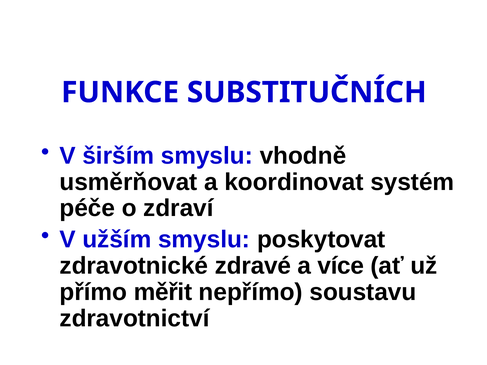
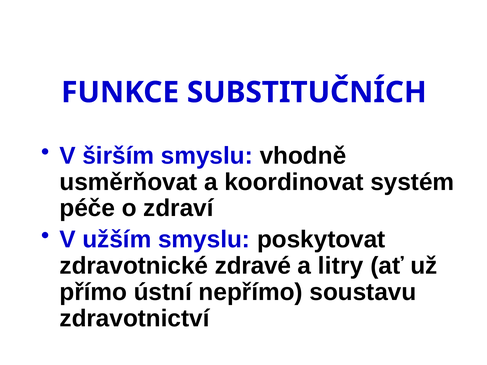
více: více -> litry (341, 266)
měřit: měřit -> ústní (163, 292)
